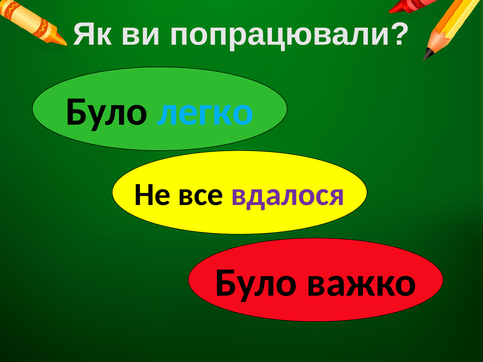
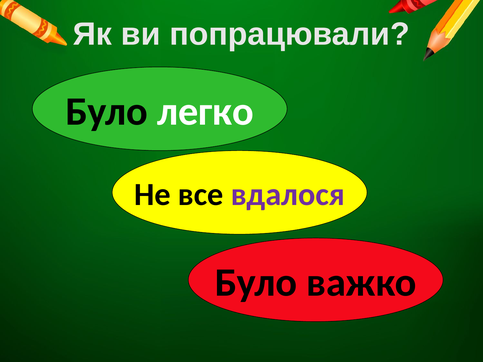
легко colour: light blue -> white (205, 112)
